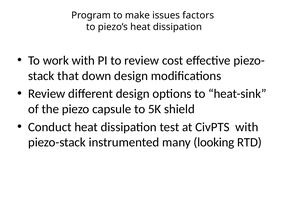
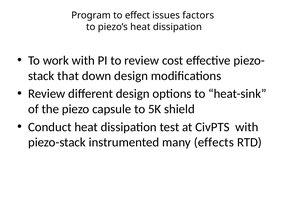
make: make -> effect (137, 15)
looking: looking -> effects (214, 142)
